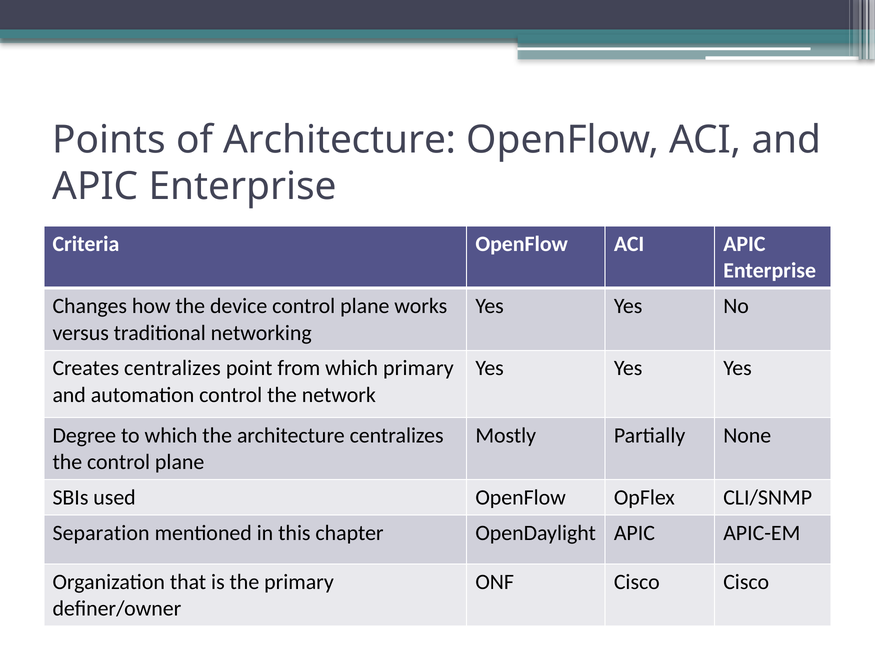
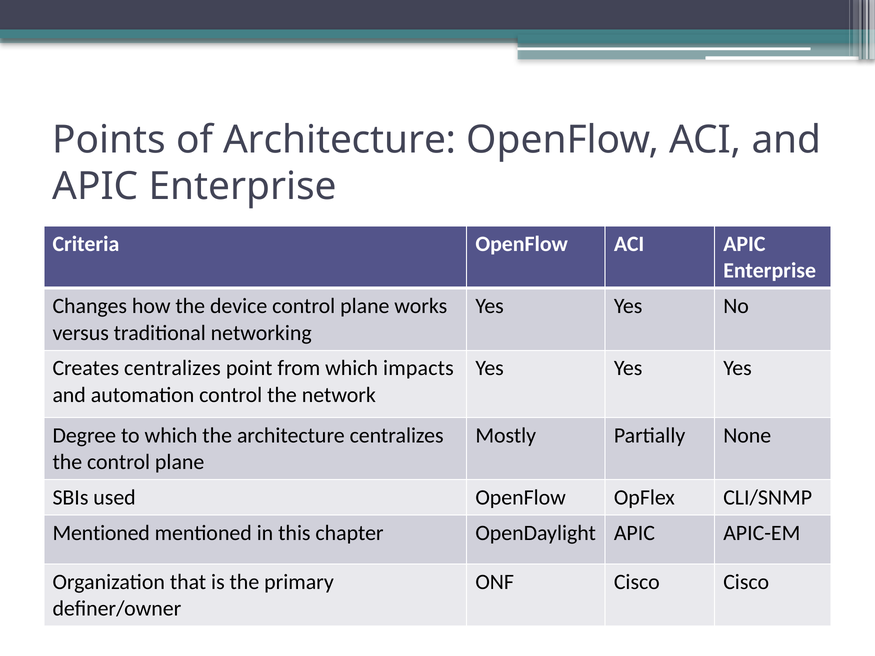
which primary: primary -> impacts (418, 368)
Separation: Separation -> Mentioned (101, 533)
